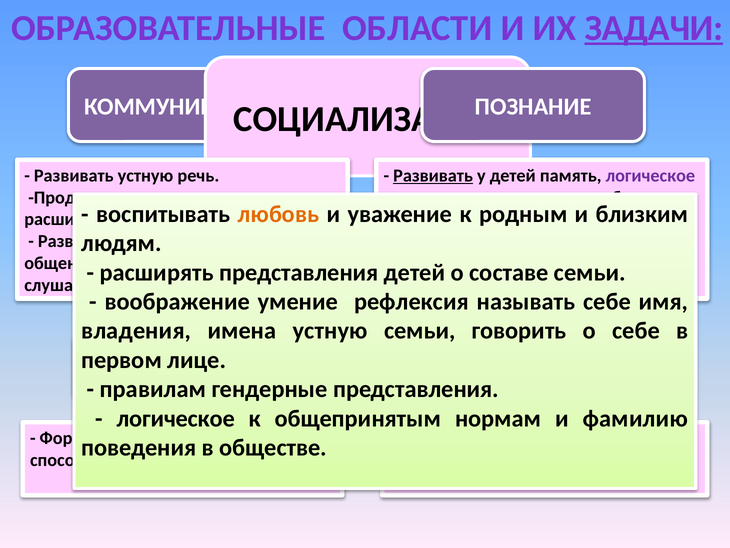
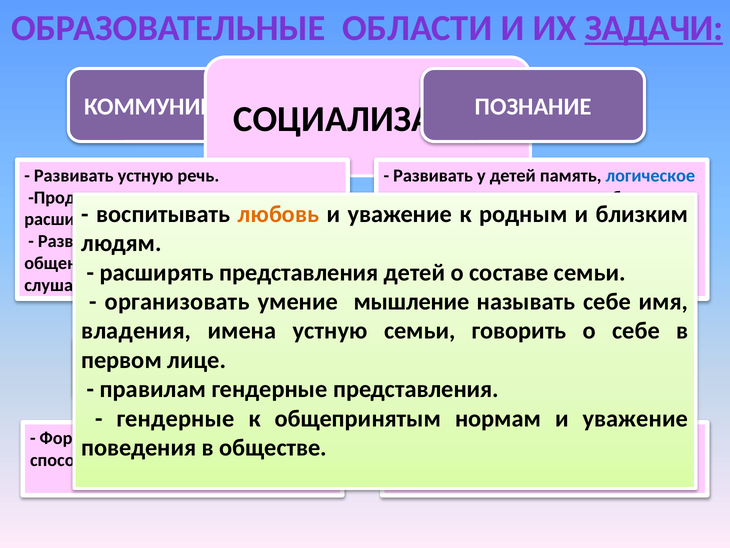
Развивать underline: present -> none (433, 175)
логическое colour: purple -> blue (650, 175)
воображение: воображение -> организовать (177, 301)
умение рефлексия: рефлексия -> мышление (412, 301)
логическое: логическое -> гендерные (176, 418)
нормам и фамилию: фамилию -> уважение (635, 418)
